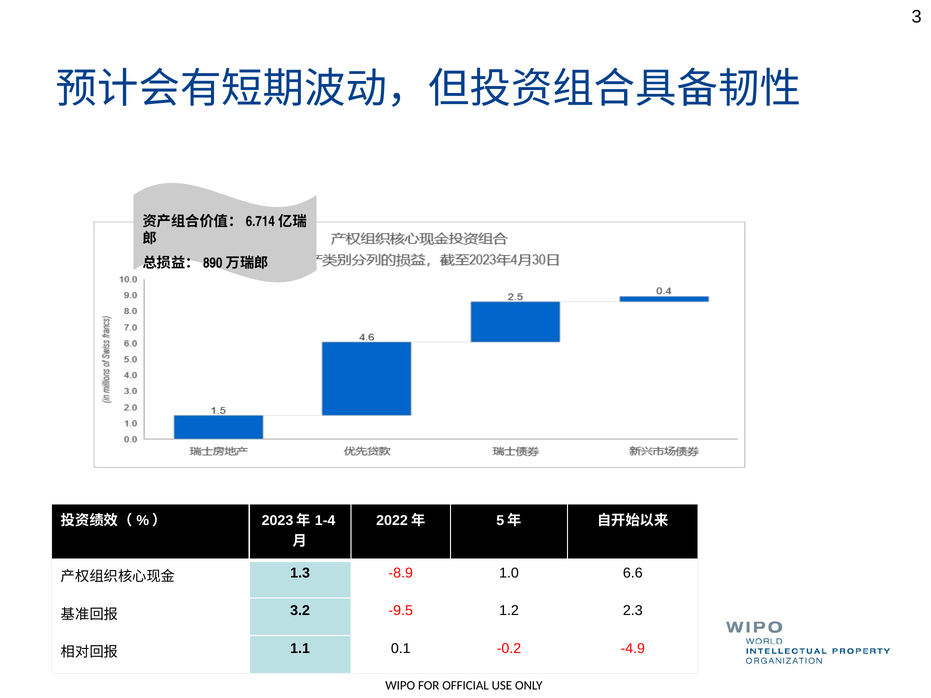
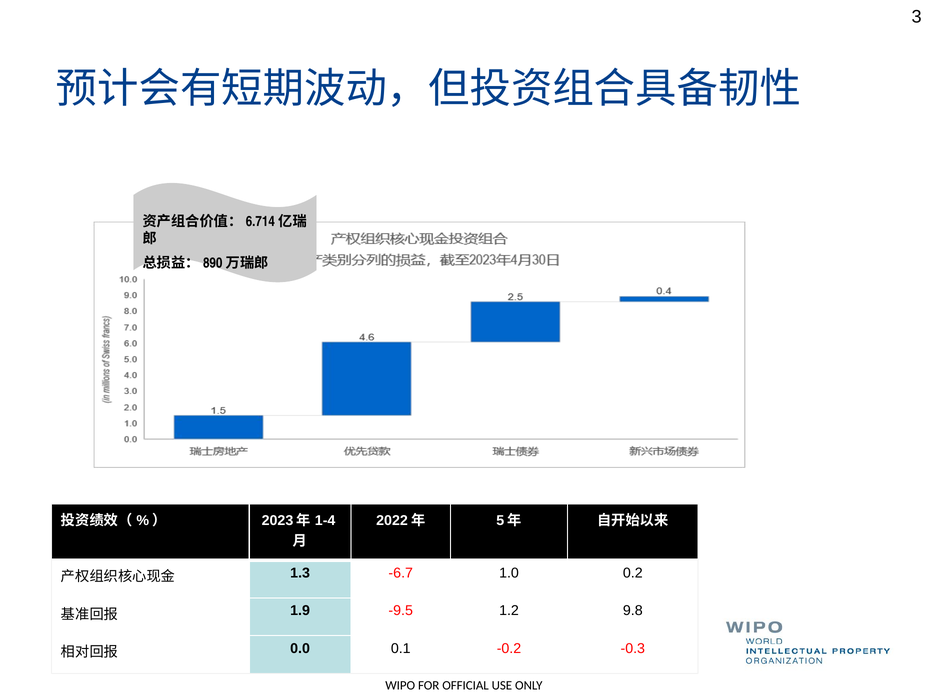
-8.9: -8.9 -> -6.7 (401, 573)
6.6: 6.6 -> 0.2 (633, 573)
3.2: 3.2 -> 1.9 (300, 611)
2.3: 2.3 -> 9.8 (633, 611)
1.1: 1.1 -> 0.0 (300, 649)
-4.9: -4.9 -> -0.3 (633, 649)
